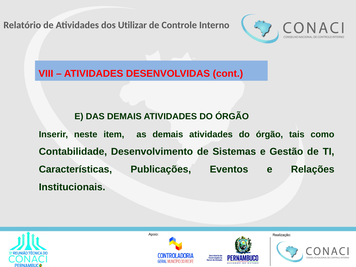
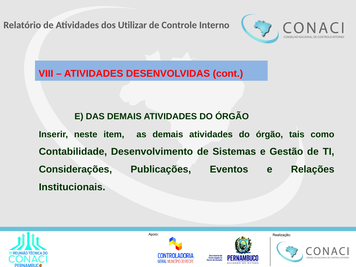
Características: Características -> Considerações (75, 169)
